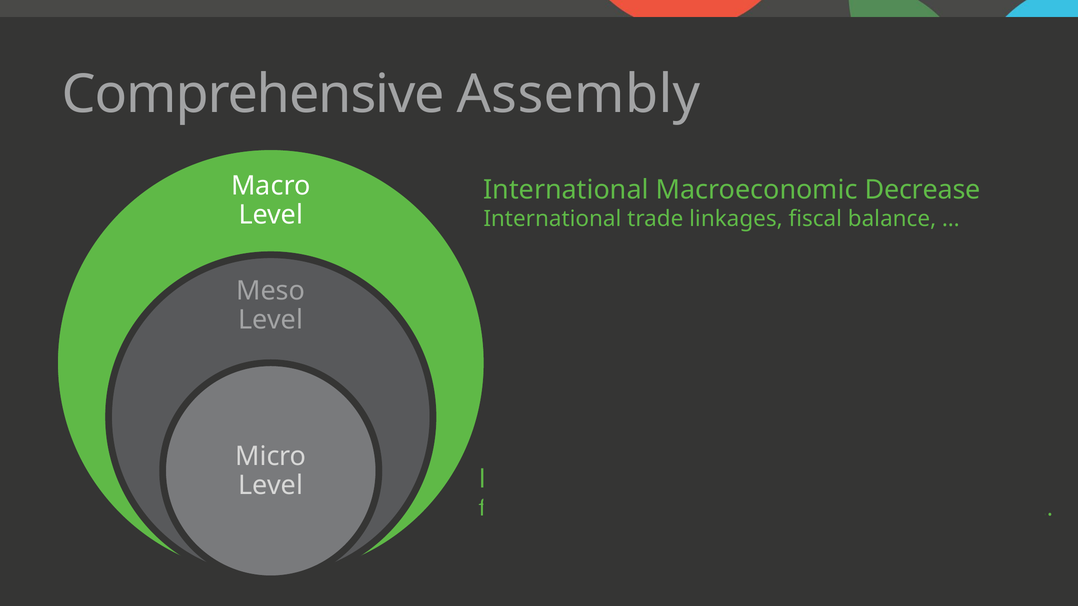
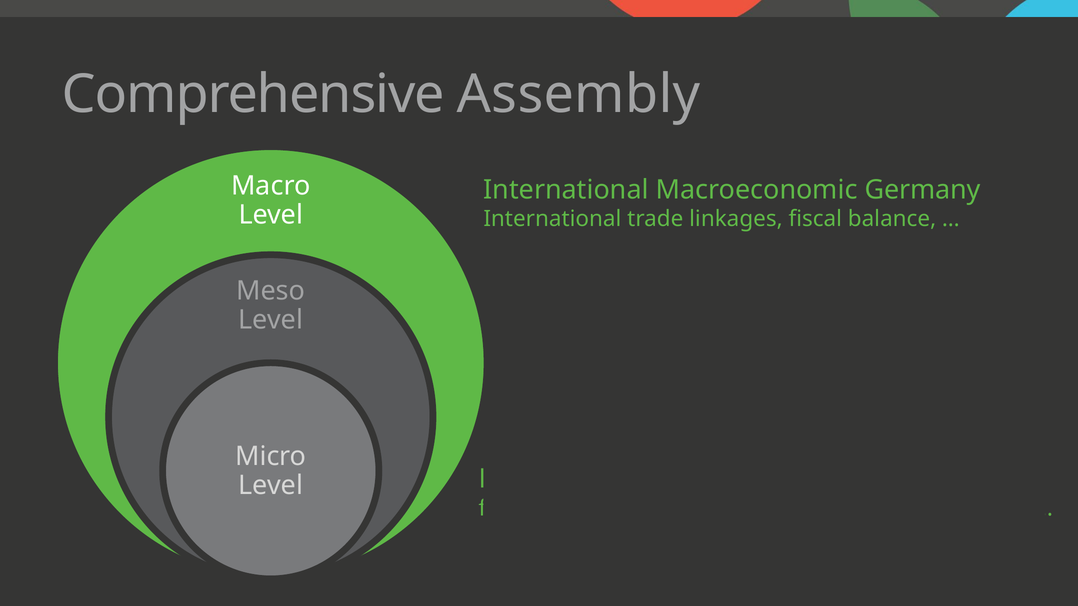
Decrease: Decrease -> Germany (922, 190)
